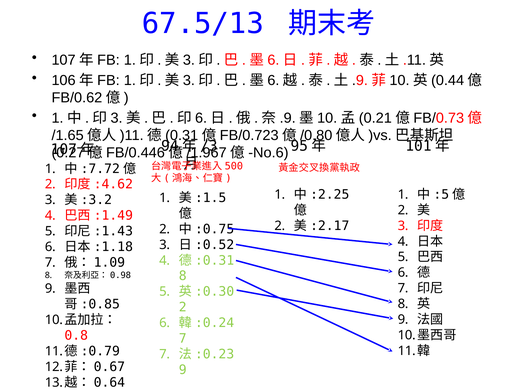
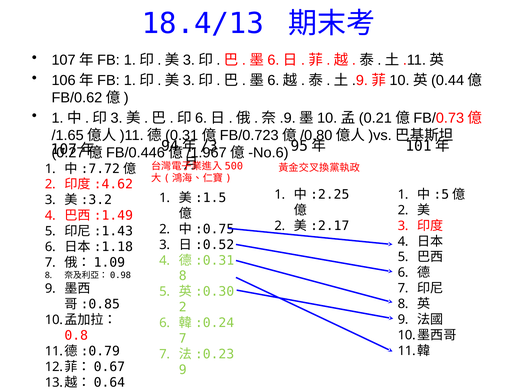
67.5/13: 67.5/13 -> 18.4/13 (203, 24)
